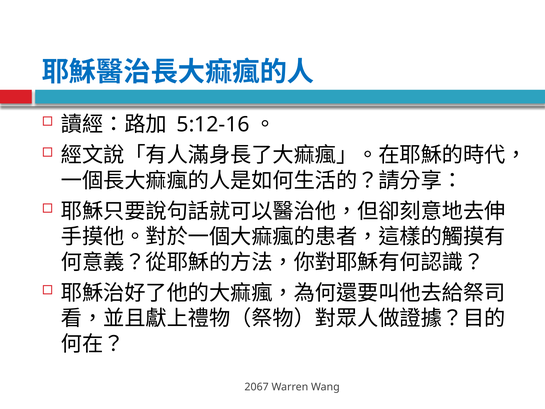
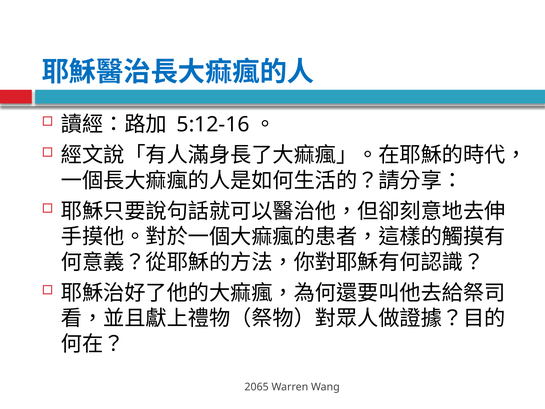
2067: 2067 -> 2065 (257, 387)
